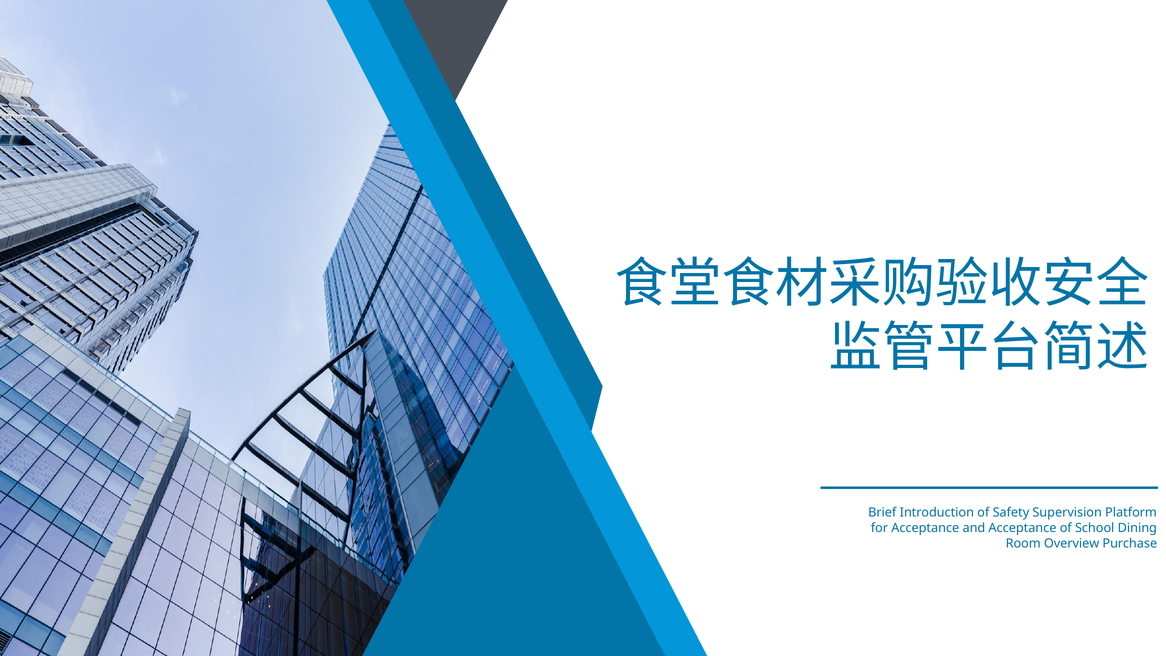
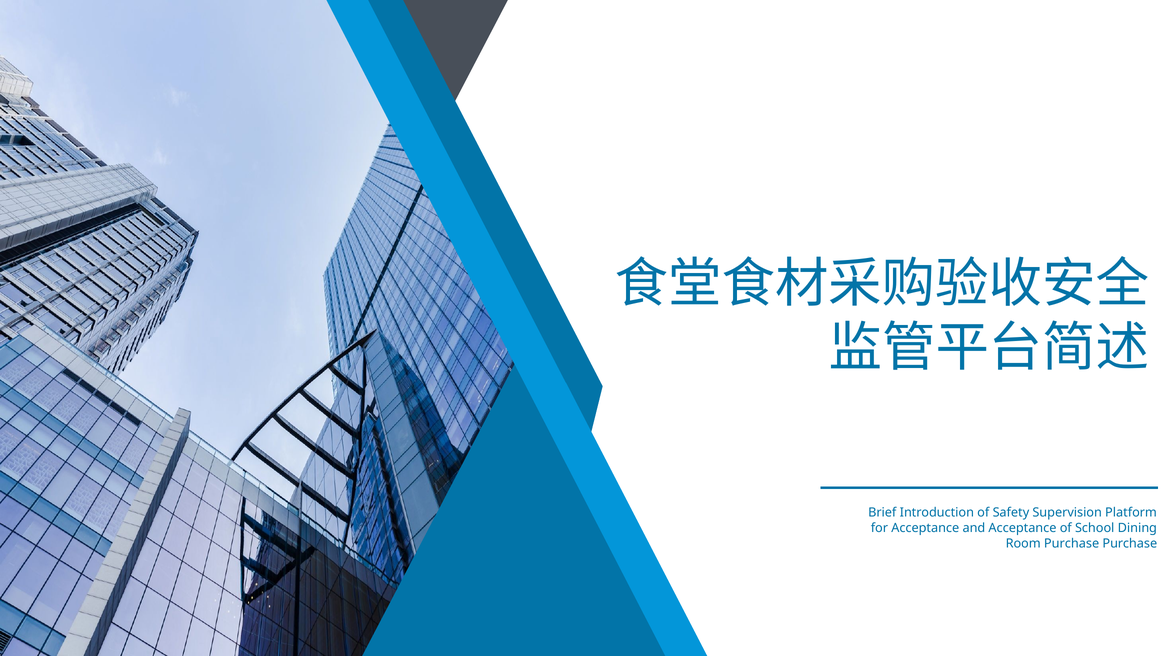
Room Overview: Overview -> Purchase (1072, 543)
